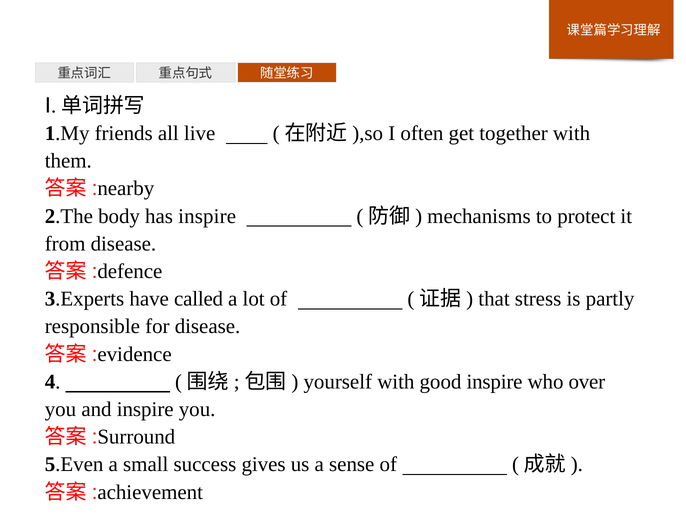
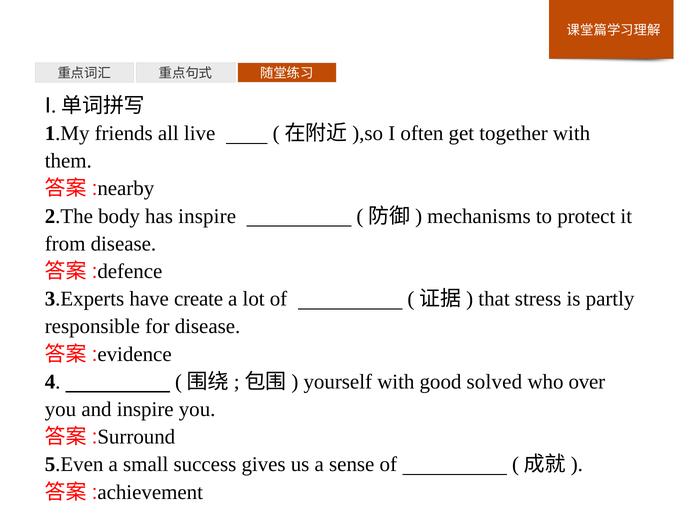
called: called -> create (199, 299)
good inspire: inspire -> solved (494, 382)
